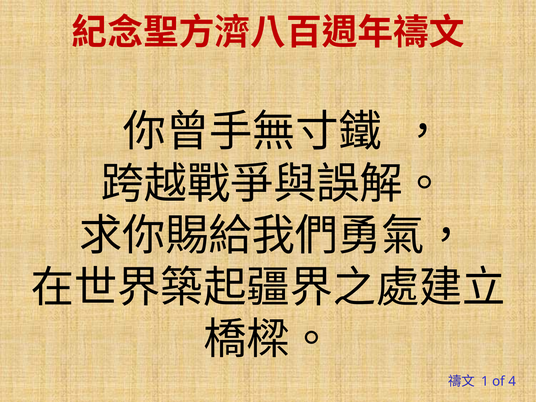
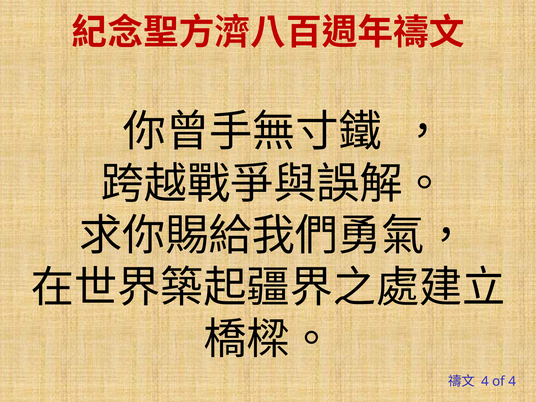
1: 1 -> 4 (485, 381)
